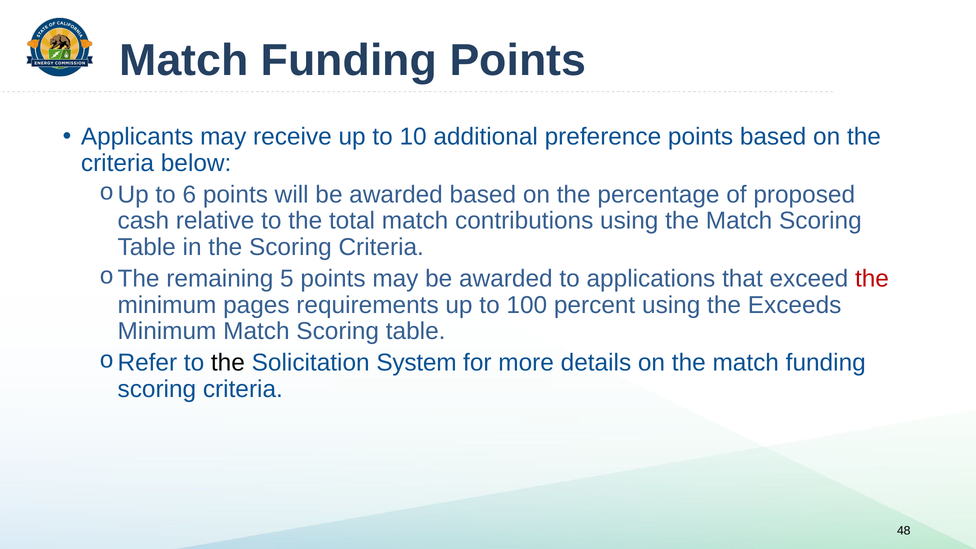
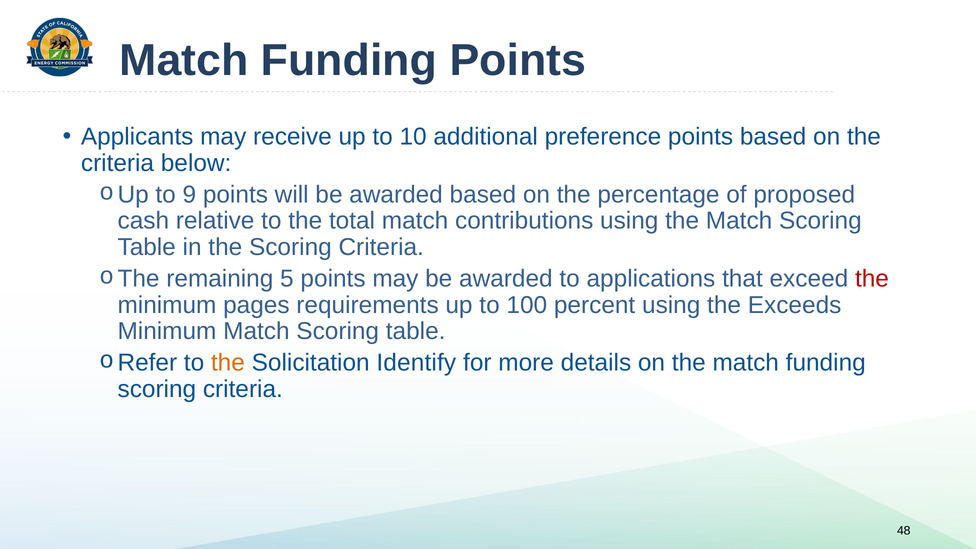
6: 6 -> 9 (189, 195)
the colour: black -> orange (228, 363)
System: System -> Identify (416, 363)
